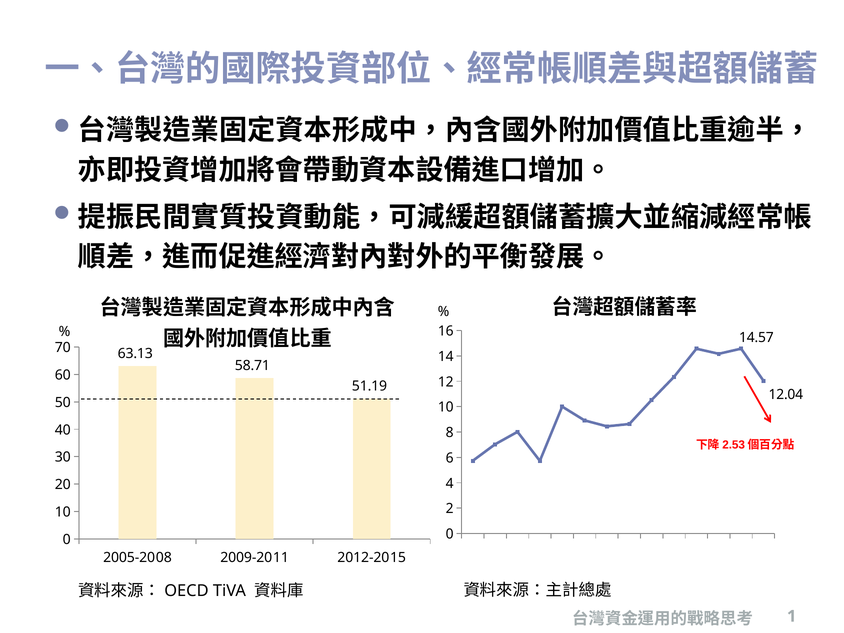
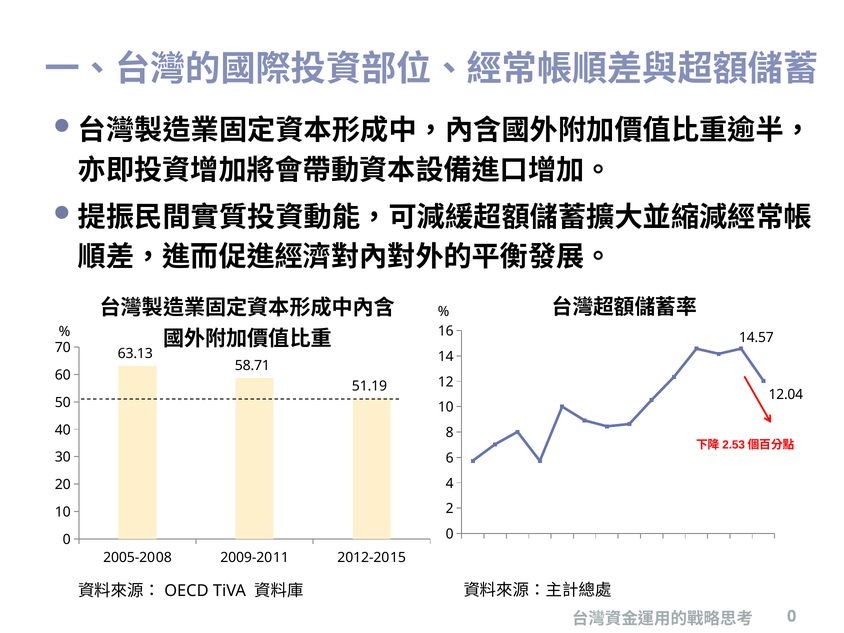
1: 1 -> 0 (792, 616)
